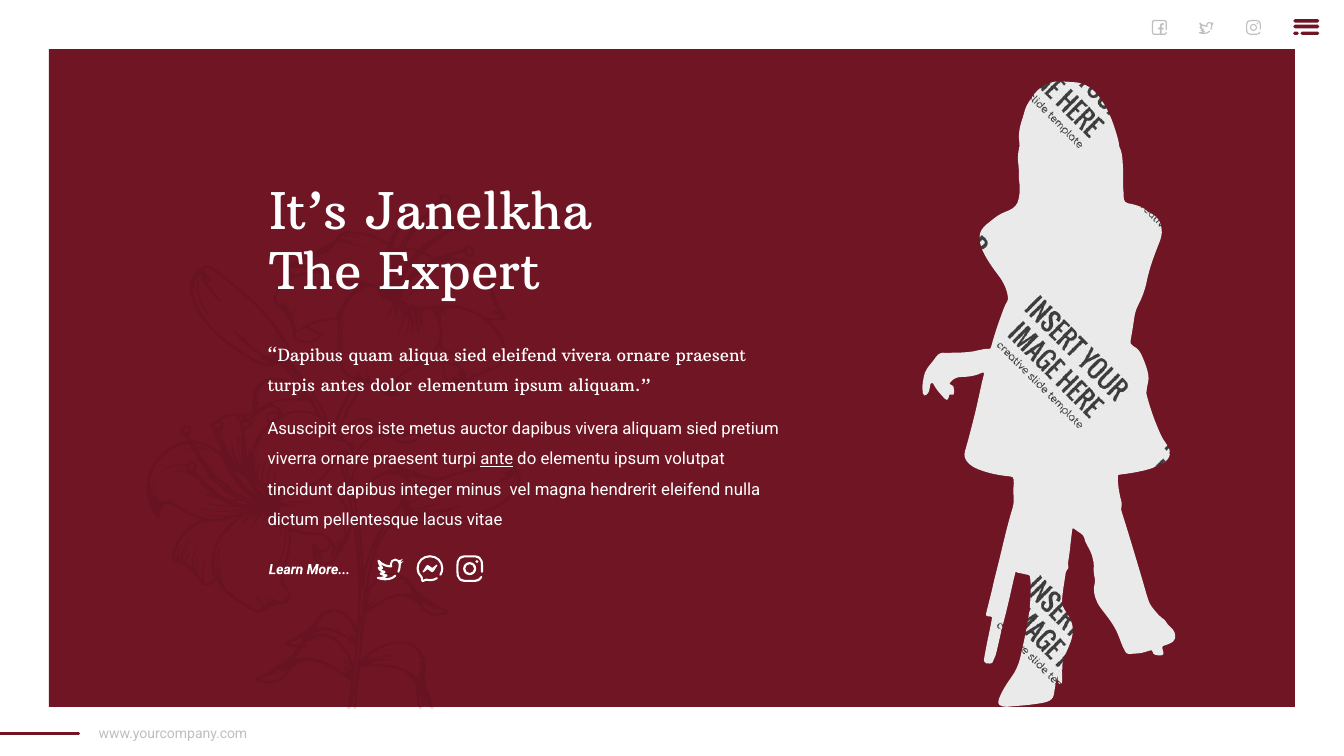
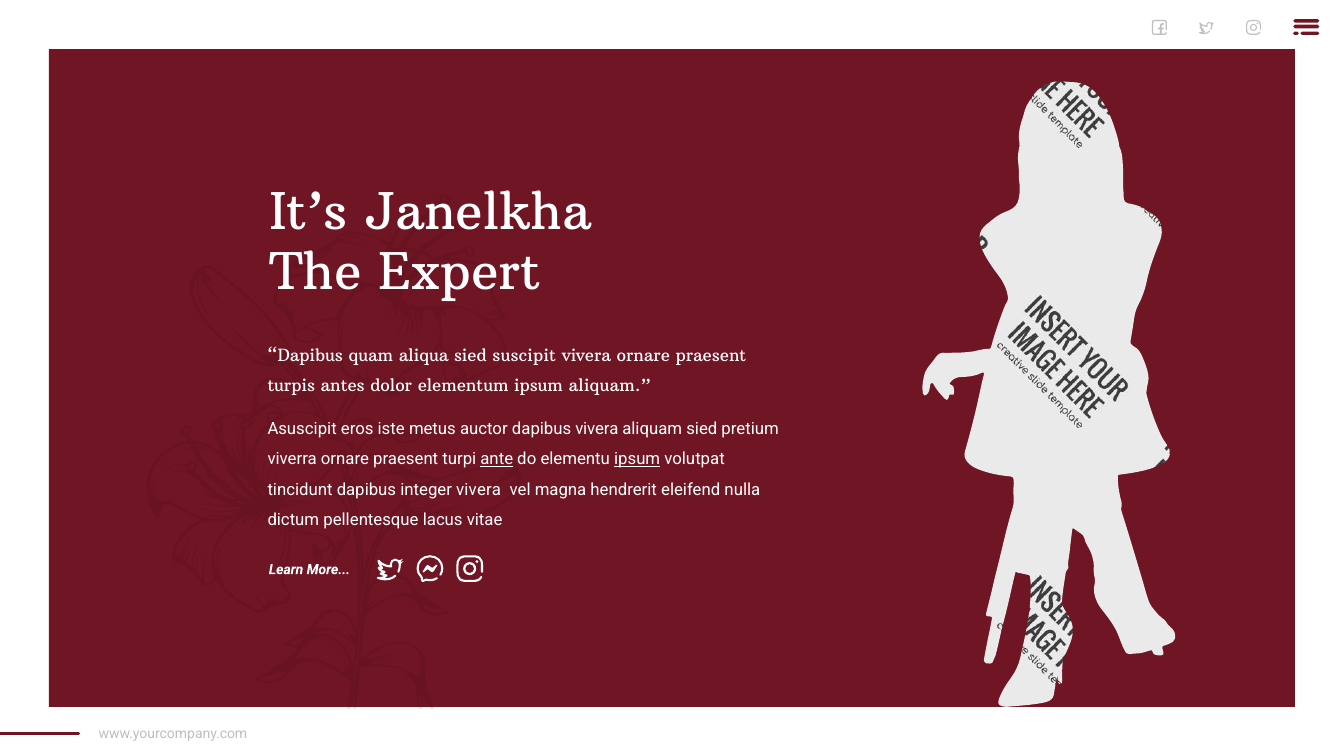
sied eleifend: eleifend -> suscipit (524, 356)
ipsum underline: none -> present (637, 459)
integer minus: minus -> vivera (479, 489)
